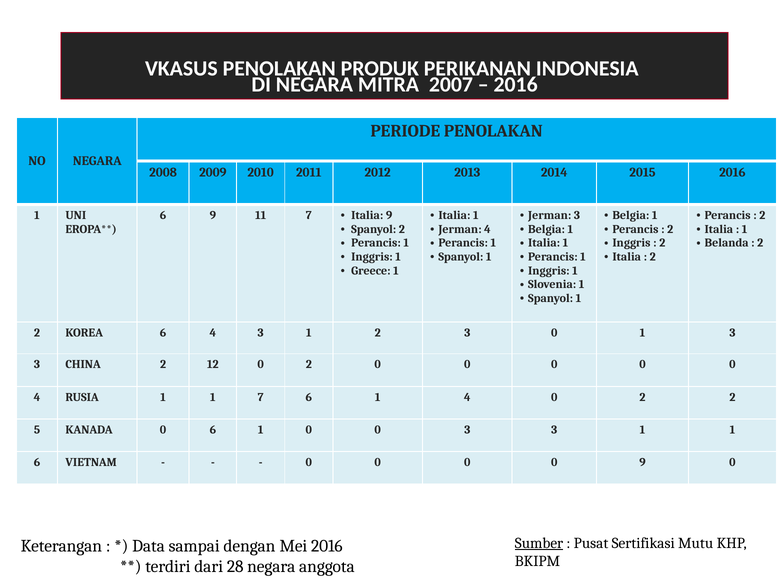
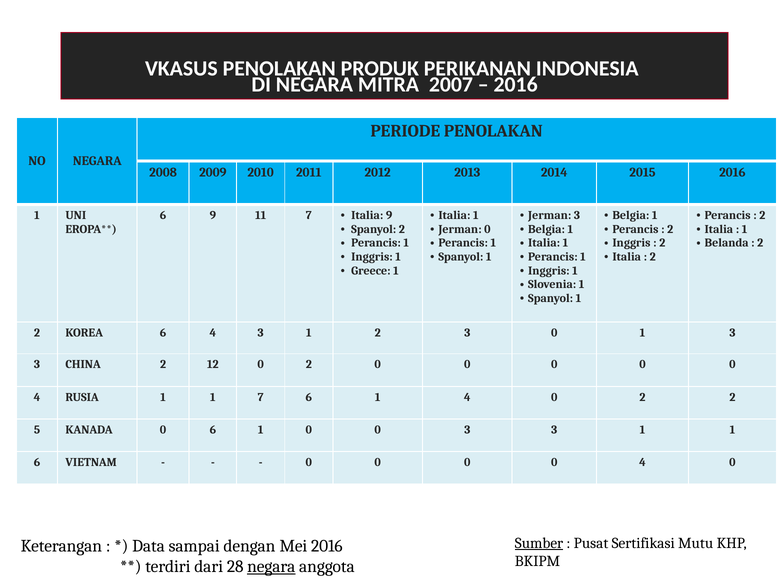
Jerman 4: 4 -> 0 (487, 229)
9: 9 -> 4 (643, 463)
negara underline: none -> present (271, 567)
